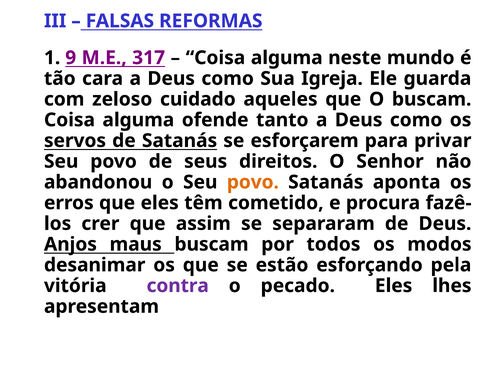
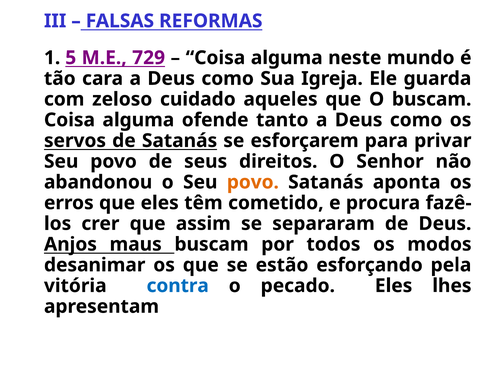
9: 9 -> 5 (71, 58)
317: 317 -> 729 (149, 58)
contra colour: purple -> blue (178, 286)
